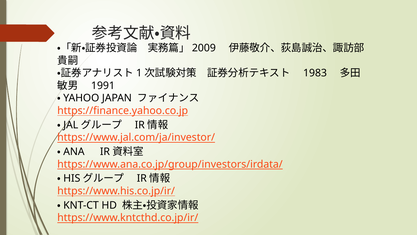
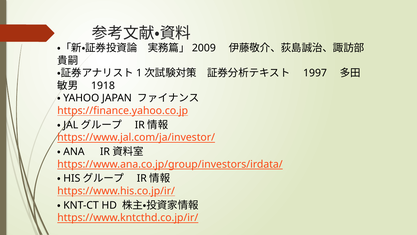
1983: 1983 -> 1997 (315, 73)
1991: 1991 -> 1918 (103, 85)
